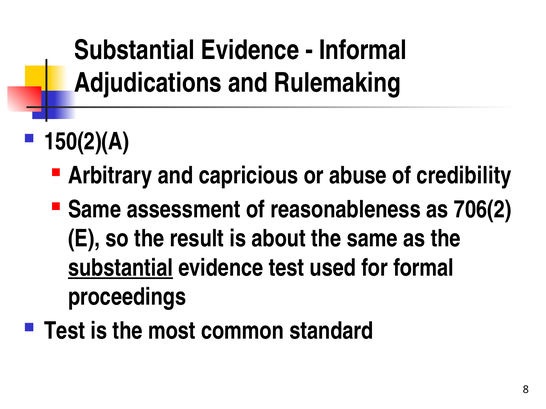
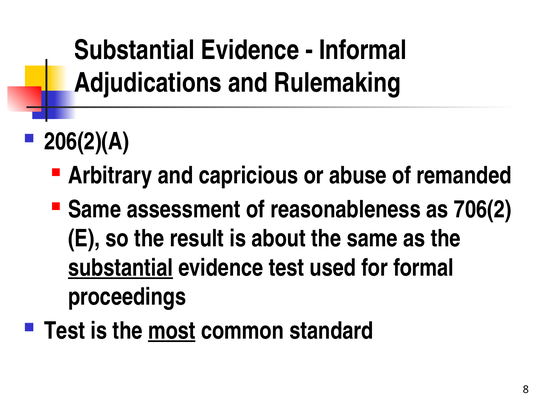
150(2)(A: 150(2)(A -> 206(2)(A (87, 142)
credibility: credibility -> remanded (464, 176)
most underline: none -> present (172, 331)
